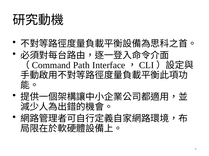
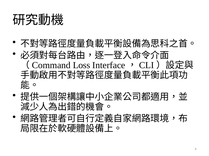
Path: Path -> Loss (81, 66)
